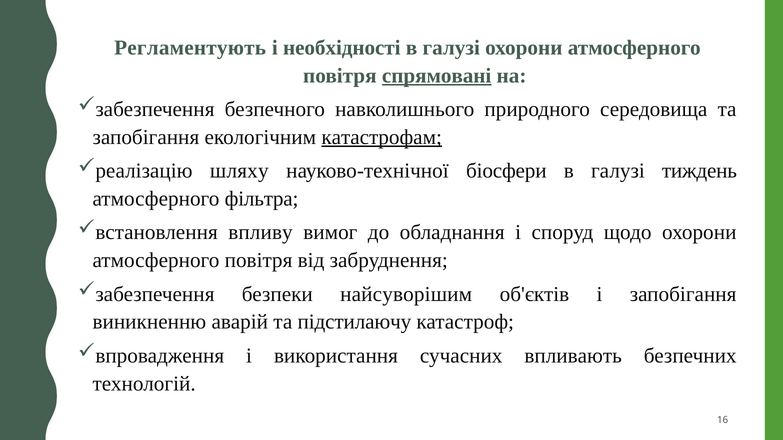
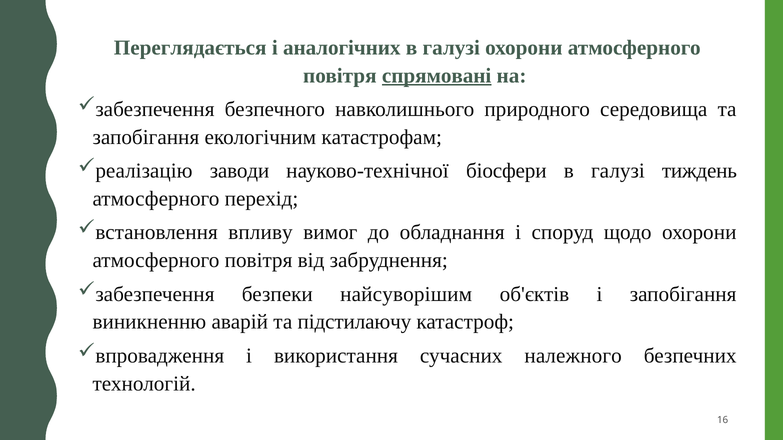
Регламентують: Регламентують -> Переглядається (190, 48)
необхідності: необхідності -> аналогічних (342, 48)
катастрофам underline: present -> none (382, 137)
шляху: шляху -> заводи (240, 171)
фільтра: фільтра -> перехід (262, 199)
впливають: впливають -> належного (573, 356)
